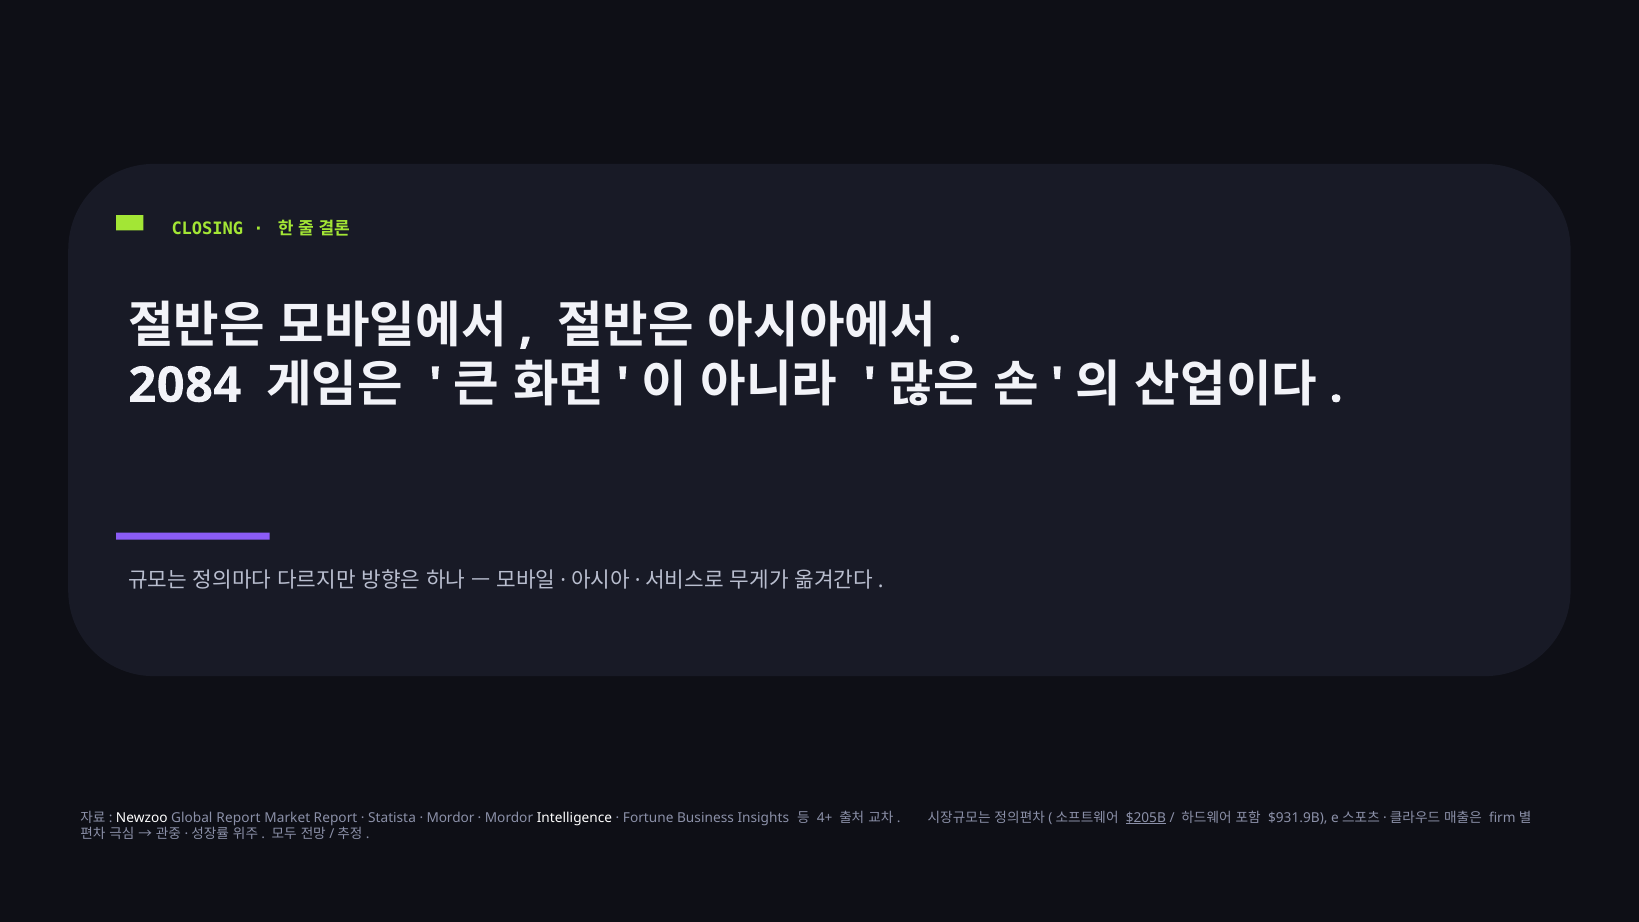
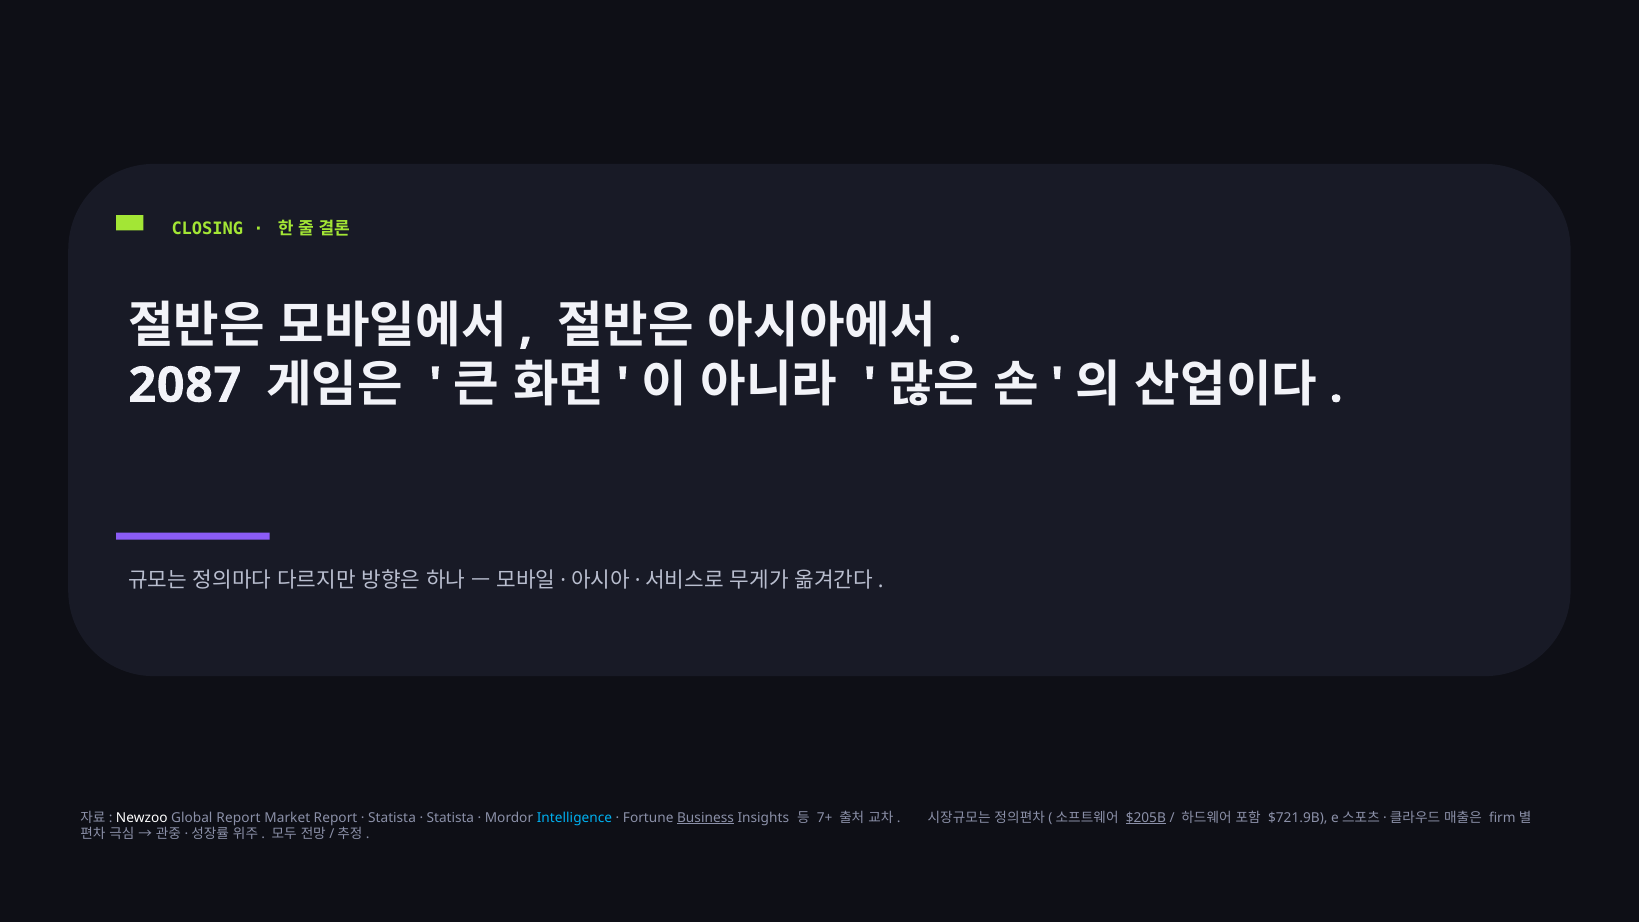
2084: 2084 -> 2087 (185, 385)
Mordor: Mordor -> Statista (450, 818)
Intelligence colour: white -> light blue (574, 818)
Business underline: none -> present (705, 818)
4+: 4+ -> 7+ (825, 818)
$931.9B: $931.9B -> $721.9B (1298, 818)
